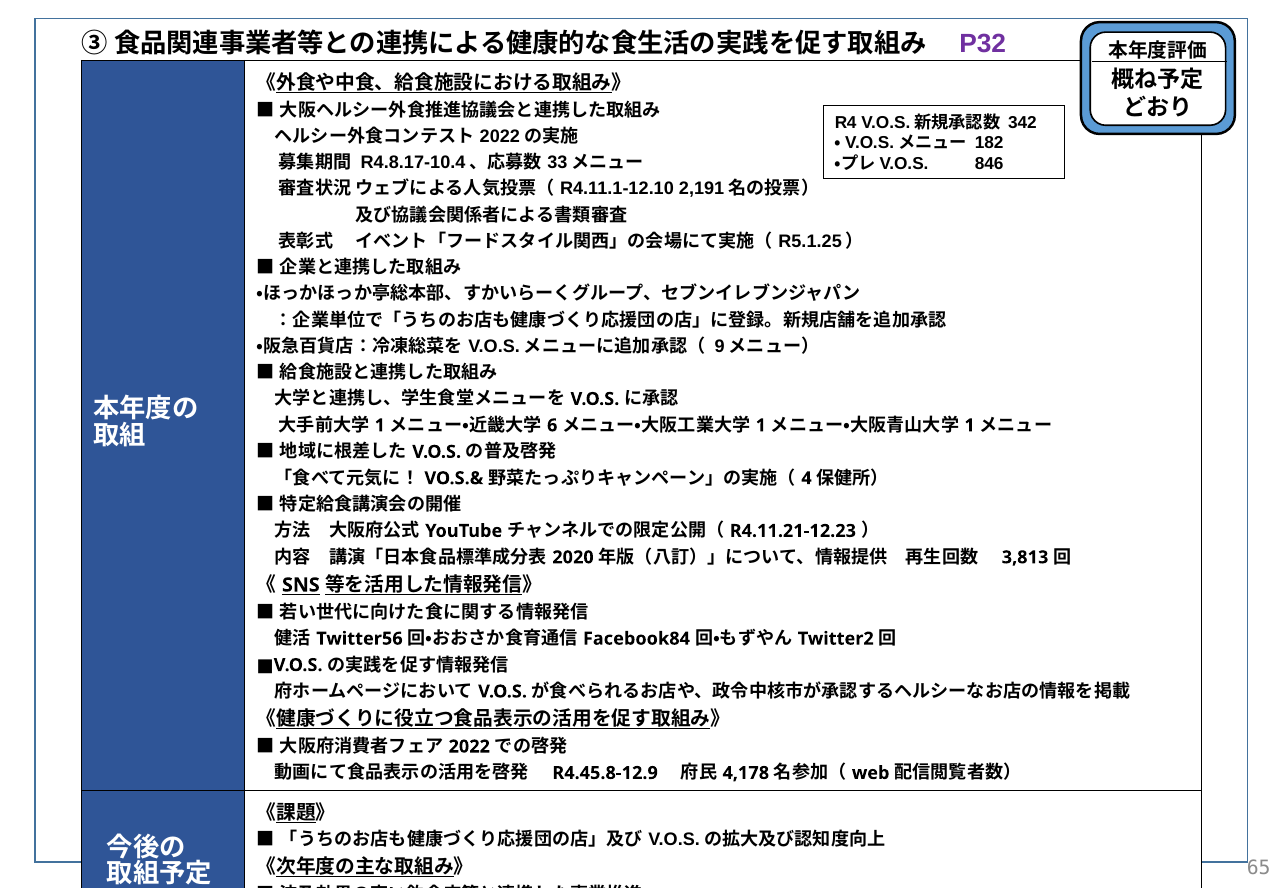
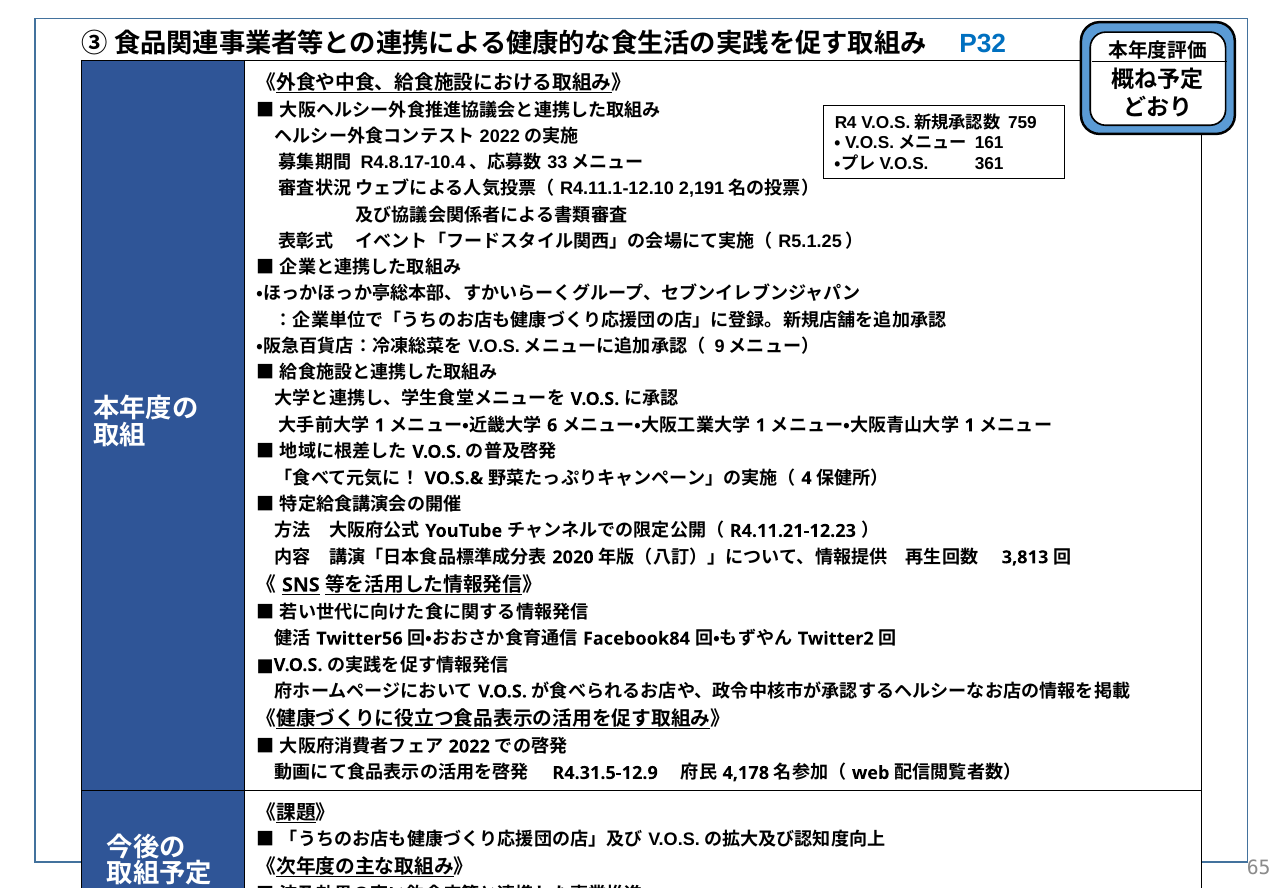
P32 colour: purple -> blue (983, 44)
342: 342 -> 759 (1022, 123)
182: 182 -> 161 (989, 143)
846: 846 -> 361 (989, 164)
R4.45.8-12.9: R4.45.8-12.9 -> R4.31.5-12.9 (605, 773)
